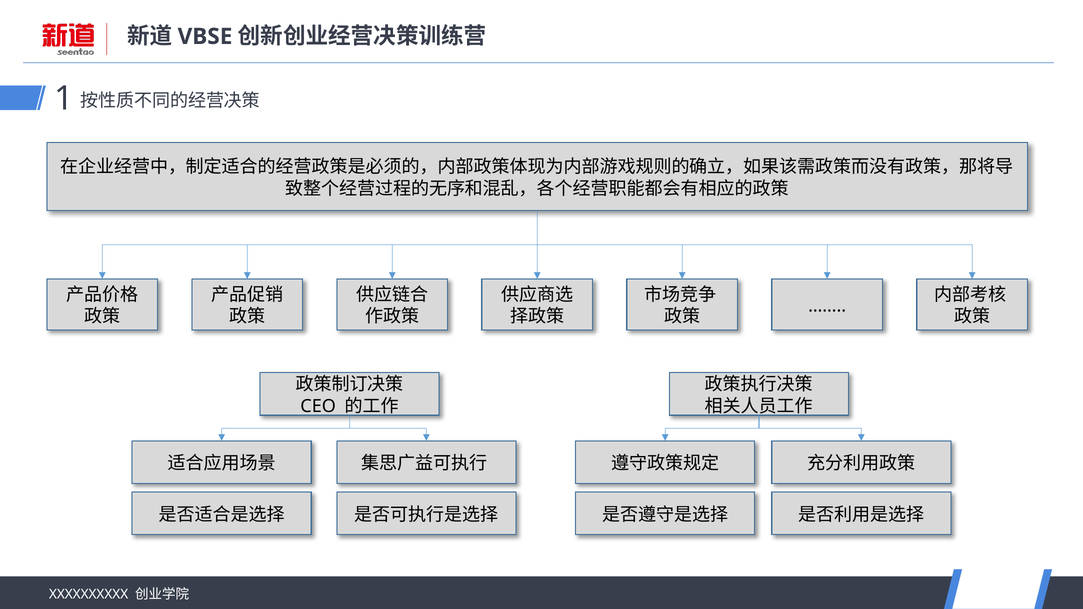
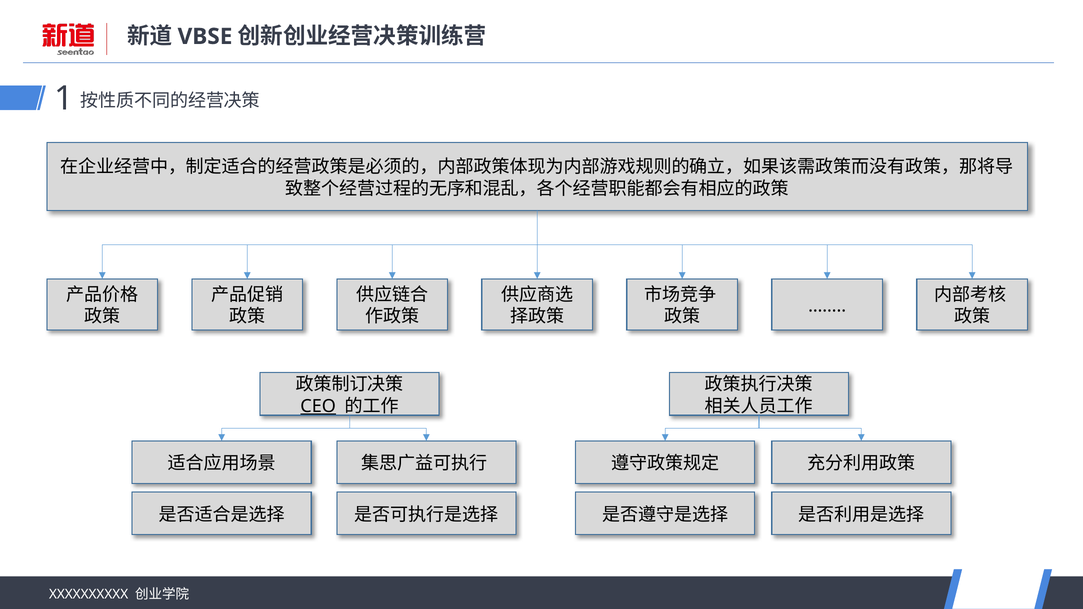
CEO underline: none -> present (318, 406)
